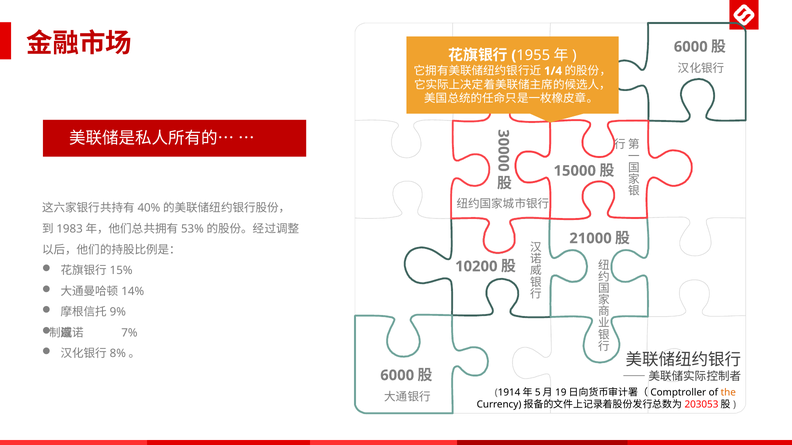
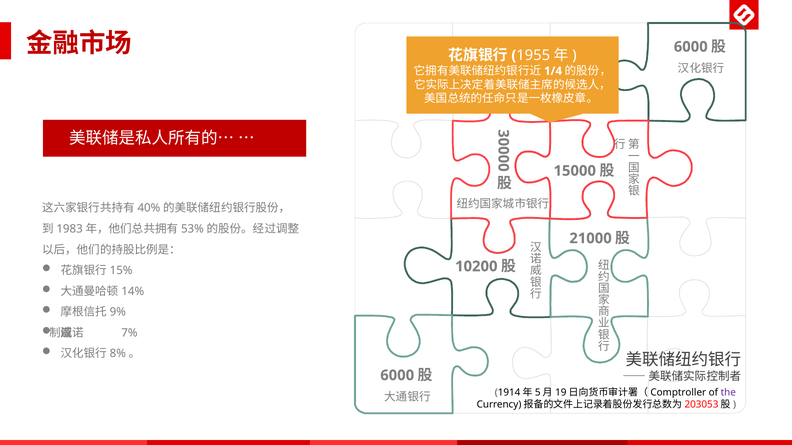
the colour: orange -> purple (728, 393)
